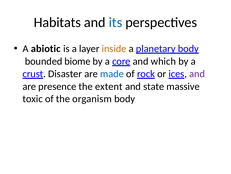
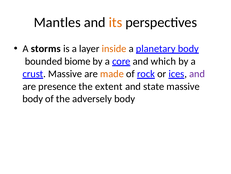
Habitats: Habitats -> Mantles (57, 22)
its colour: blue -> orange (115, 22)
abiotic: abiotic -> storms (46, 48)
crust Disaster: Disaster -> Massive (65, 74)
made colour: blue -> orange (112, 74)
toxic: toxic -> body (33, 98)
organism: organism -> adversely (92, 98)
